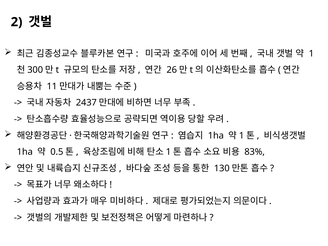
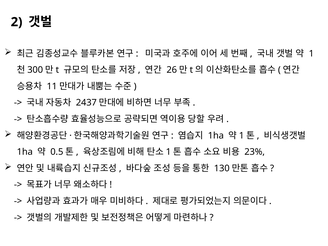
83%: 83% -> 23% (255, 152)
